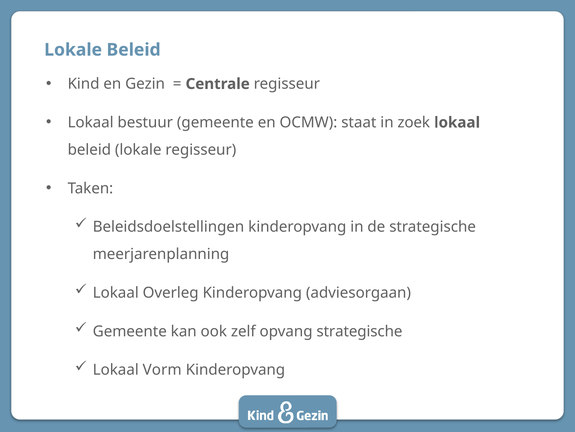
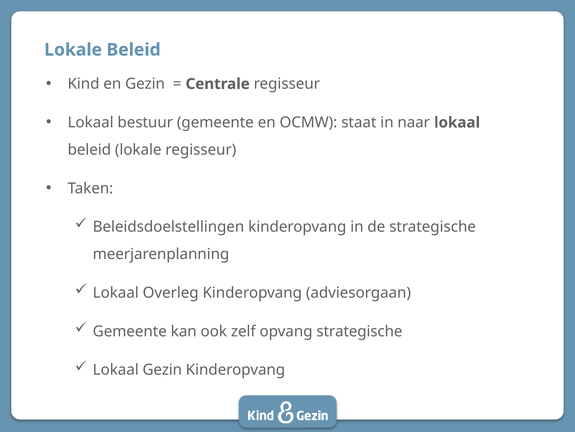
zoek: zoek -> naar (414, 122)
Lokaal Vorm: Vorm -> Gezin (162, 369)
